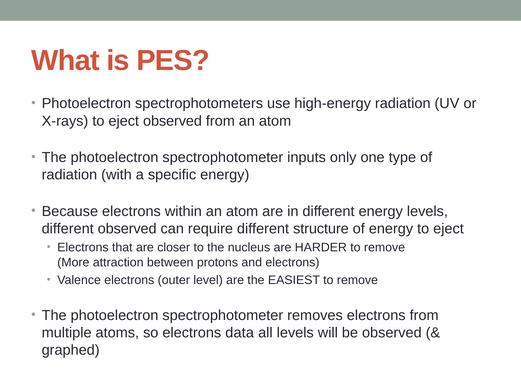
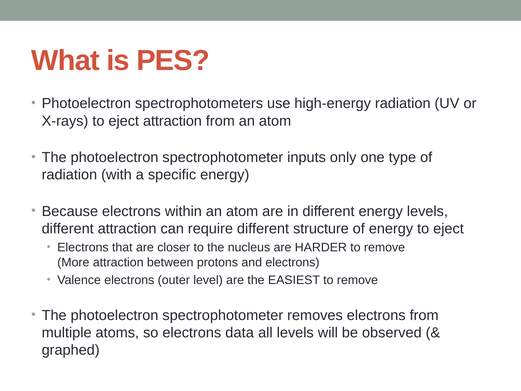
eject observed: observed -> attraction (172, 121)
different observed: observed -> attraction (127, 229)
